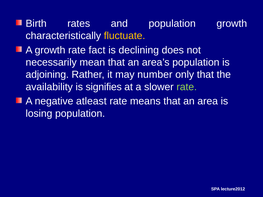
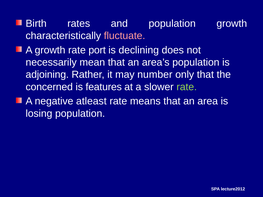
fluctuate colour: yellow -> pink (125, 36)
fact: fact -> port (97, 50)
availability: availability -> concerned (49, 87)
signifies: signifies -> features (104, 87)
